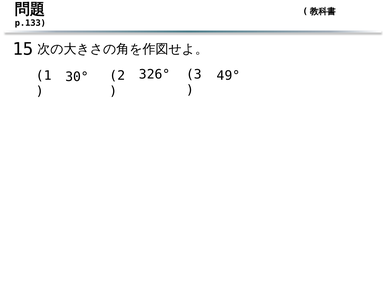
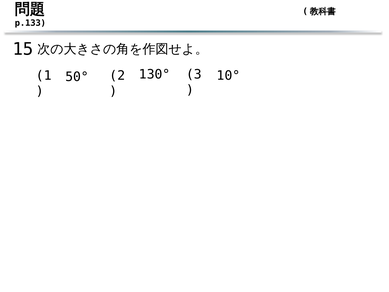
326°: 326° -> 130° (155, 74)
49°: 49° -> 10° (228, 76)
30°: 30° -> 50° (77, 77)
